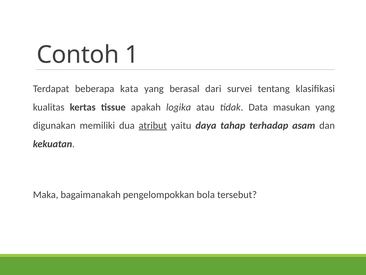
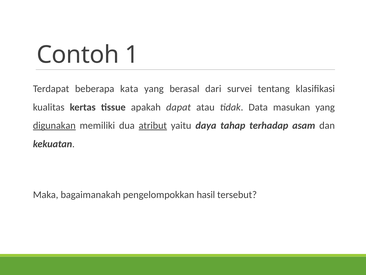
logika: logika -> dapat (179, 107)
digunakan underline: none -> present (54, 125)
bola: bola -> hasil (206, 195)
